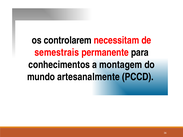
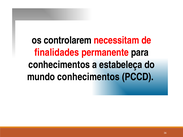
semestrais: semestrais -> finalidades (57, 53)
montagem: montagem -> estabeleça (121, 65)
mundo artesanalmente: artesanalmente -> conhecimentos (88, 77)
